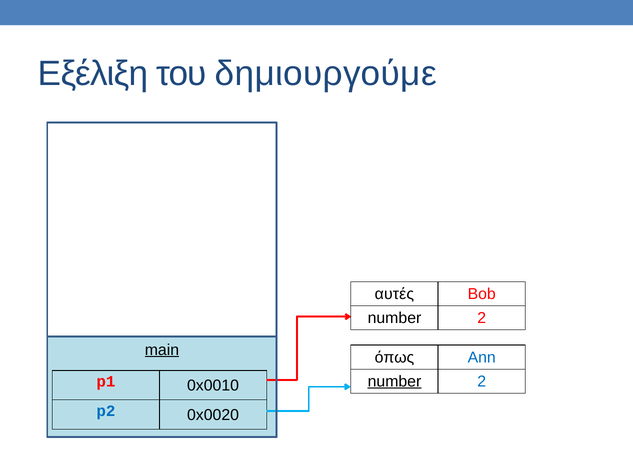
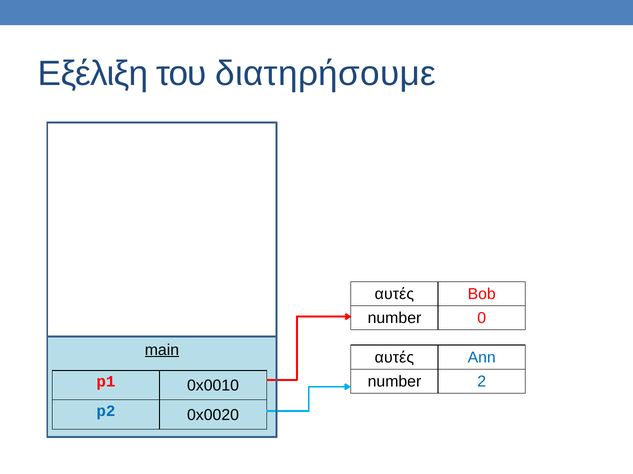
δημιουργούμε: δημιουργούμε -> διατηρήσουμε (326, 74)
2: 2 -> 0 (482, 319)
όπως: όπως -> αυτές (394, 358)
number underline: present -> none (394, 382)
